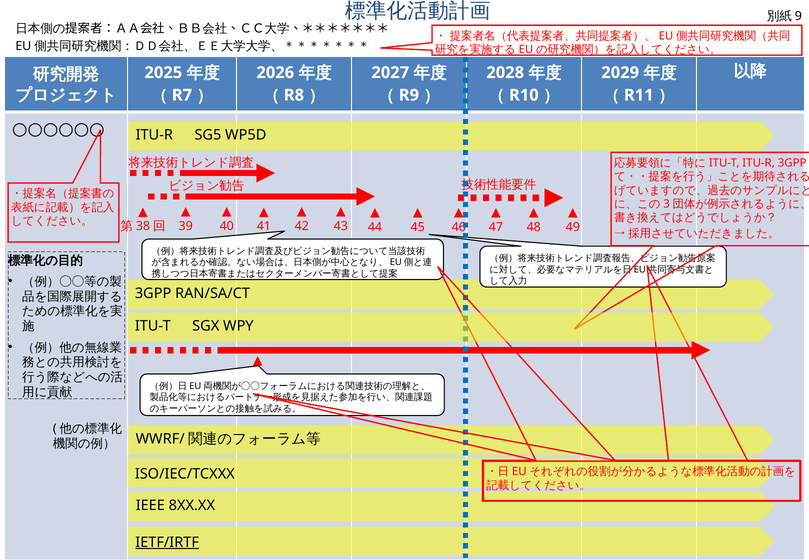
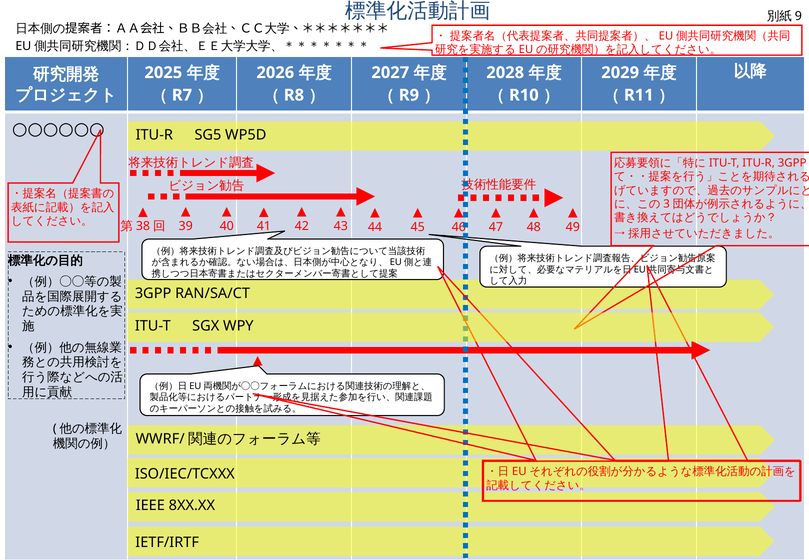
IETF/IRTF underline: present -> none (167, 542)
